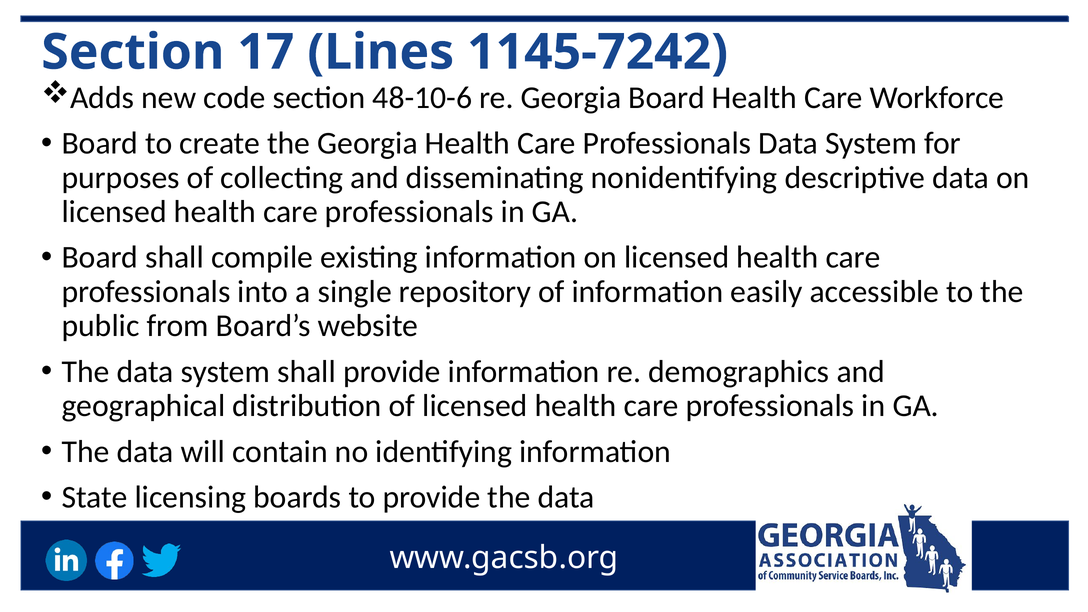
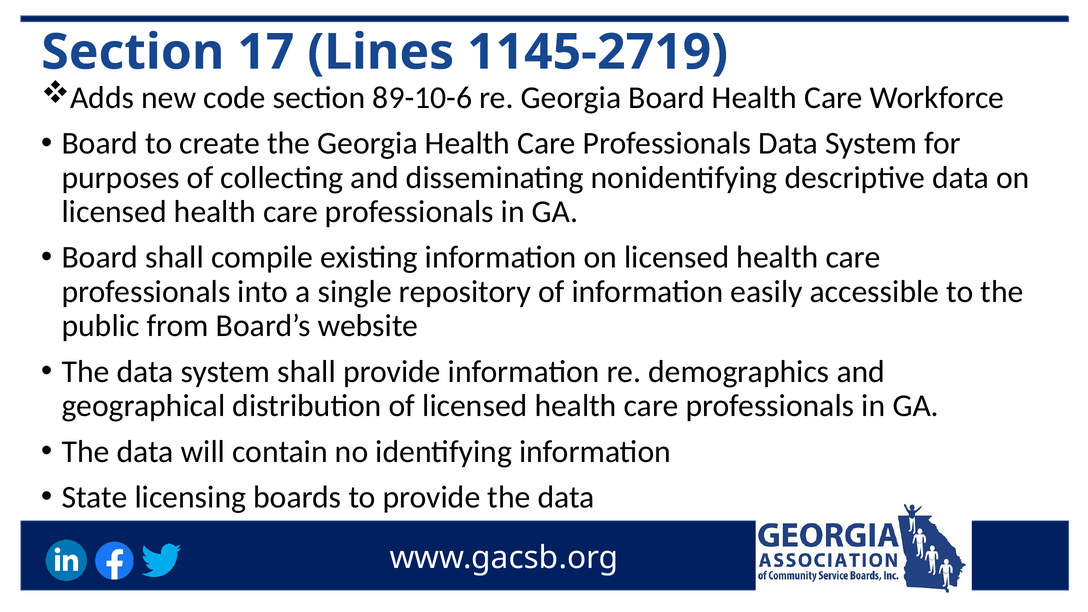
1145-7242: 1145-7242 -> 1145-2719 (598, 52)
48-10-6: 48-10-6 -> 89-10-6 (422, 98)
